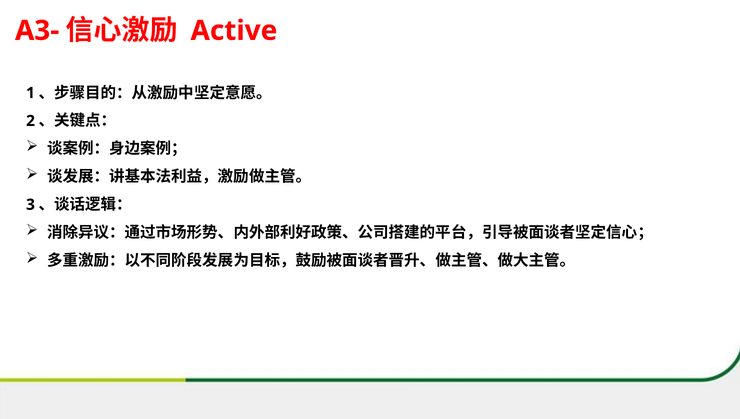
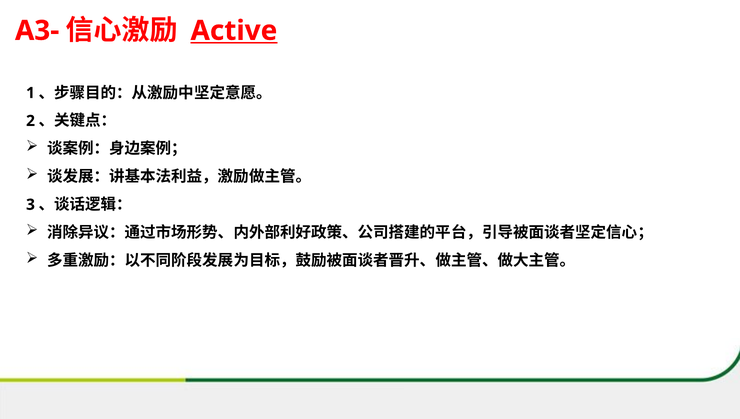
Active underline: none -> present (234, 31)
